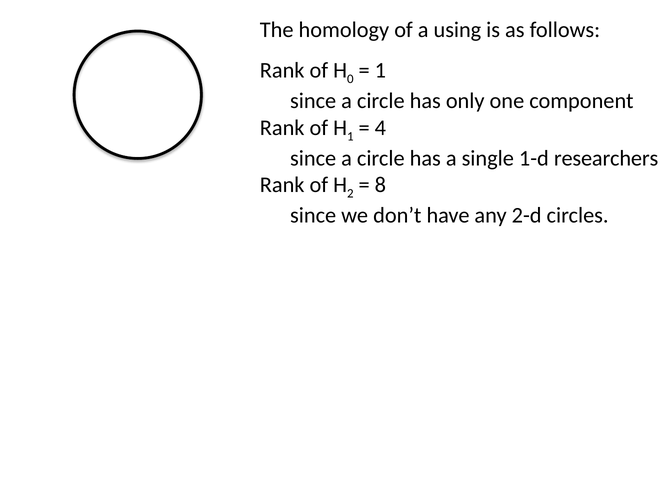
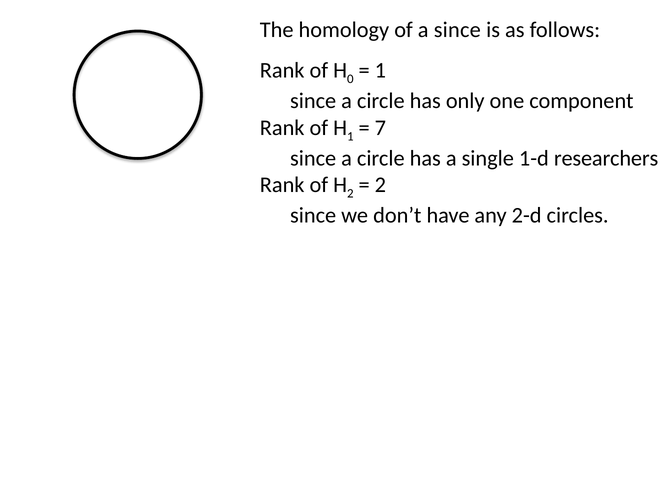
a using: using -> since (457, 30)
4: 4 -> 7 (380, 127)
8: 8 -> 2 (380, 185)
